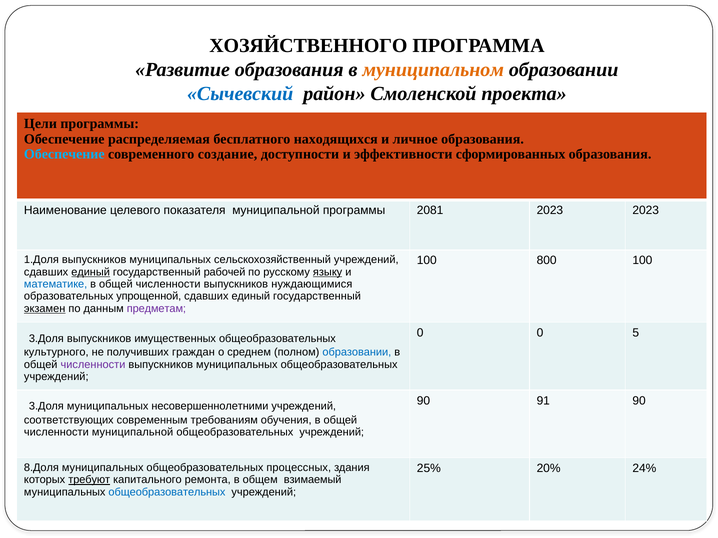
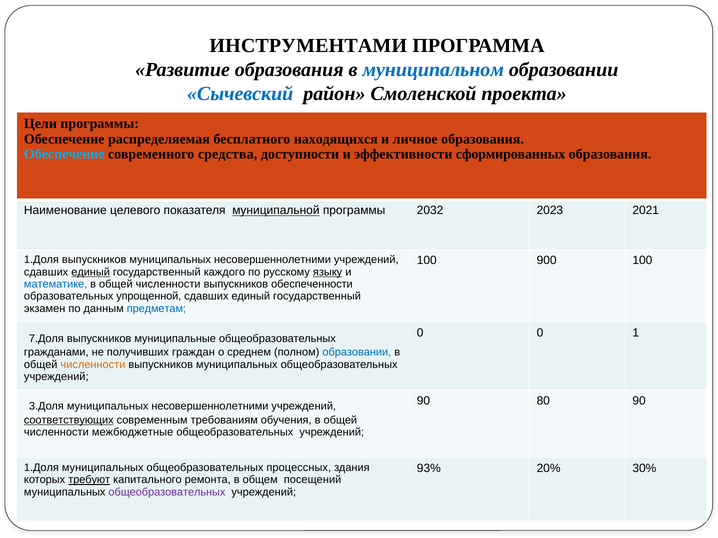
ХОЗЯЙСТВЕННОГО: ХОЗЯЙСТВЕННОГО -> ИНСТРУМЕНТАМИ (308, 46)
муниципальном colour: orange -> blue (433, 70)
создание: создание -> средства (228, 154)
муниципальной underline: none -> present (276, 211)
2081: 2081 -> 2032 (430, 211)
2023 2023: 2023 -> 2021 (646, 211)
выпускников муниципальных сельскохозяйственный: сельскохозяйственный -> несовершеннолетними (273, 260)
800: 800 -> 900 (547, 261)
рабочей: рабочей -> каждого (224, 272)
нуждающимися: нуждающимися -> обеспеченности (312, 284)
экзамен underline: present -> none (45, 309)
предметам colour: purple -> blue (156, 309)
5: 5 -> 1 (636, 333)
3.Доля: 3.Доля -> 7.Доля (46, 339)
имущественных: имущественных -> муниципальные (175, 339)
культурного: культурного -> гражданами (56, 353)
численности colour: purple -> orange (93, 365)
91: 91 -> 80 (543, 401)
соответствующих underline: none -> present (69, 420)
численности муниципальной: муниципальной -> межбюджетные (133, 433)
8.Доля: 8.Доля -> 1.Доля (41, 468)
25%: 25% -> 93% (429, 469)
24%: 24% -> 30% (644, 469)
взимаемый: взимаемый -> посещений (313, 480)
общеобразовательных colour: blue -> purple (167, 493)
